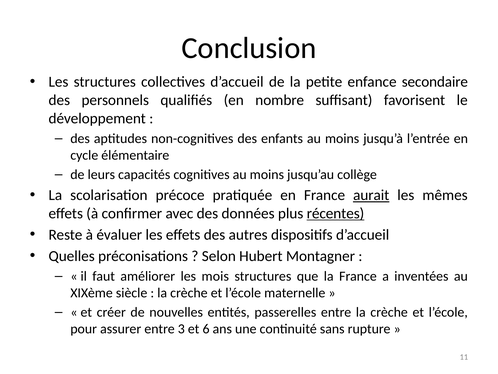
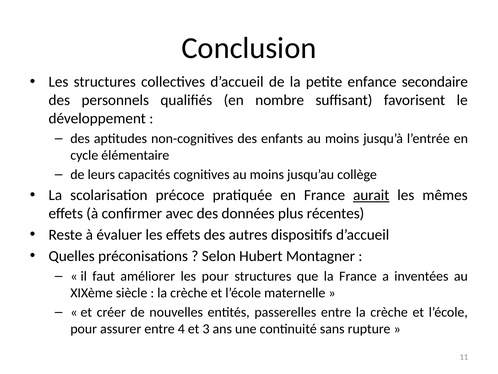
récentes underline: present -> none (335, 213)
les mois: mois -> pour (215, 276)
3: 3 -> 4 (181, 328)
6: 6 -> 3 (206, 328)
